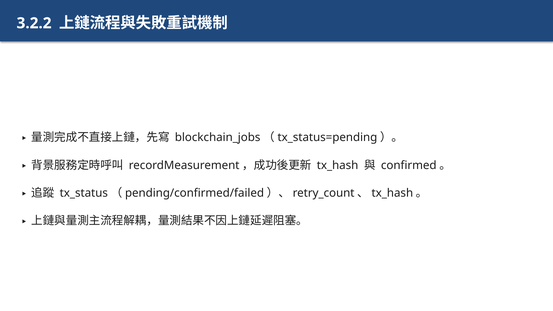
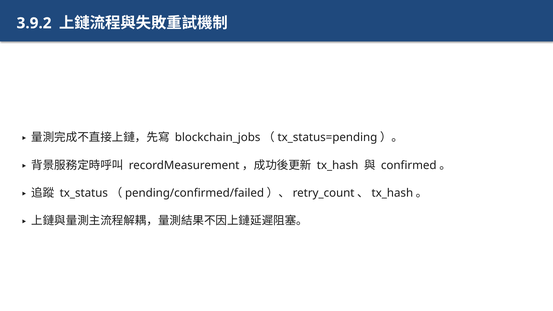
3.2.2: 3.2.2 -> 3.9.2 (34, 23)
